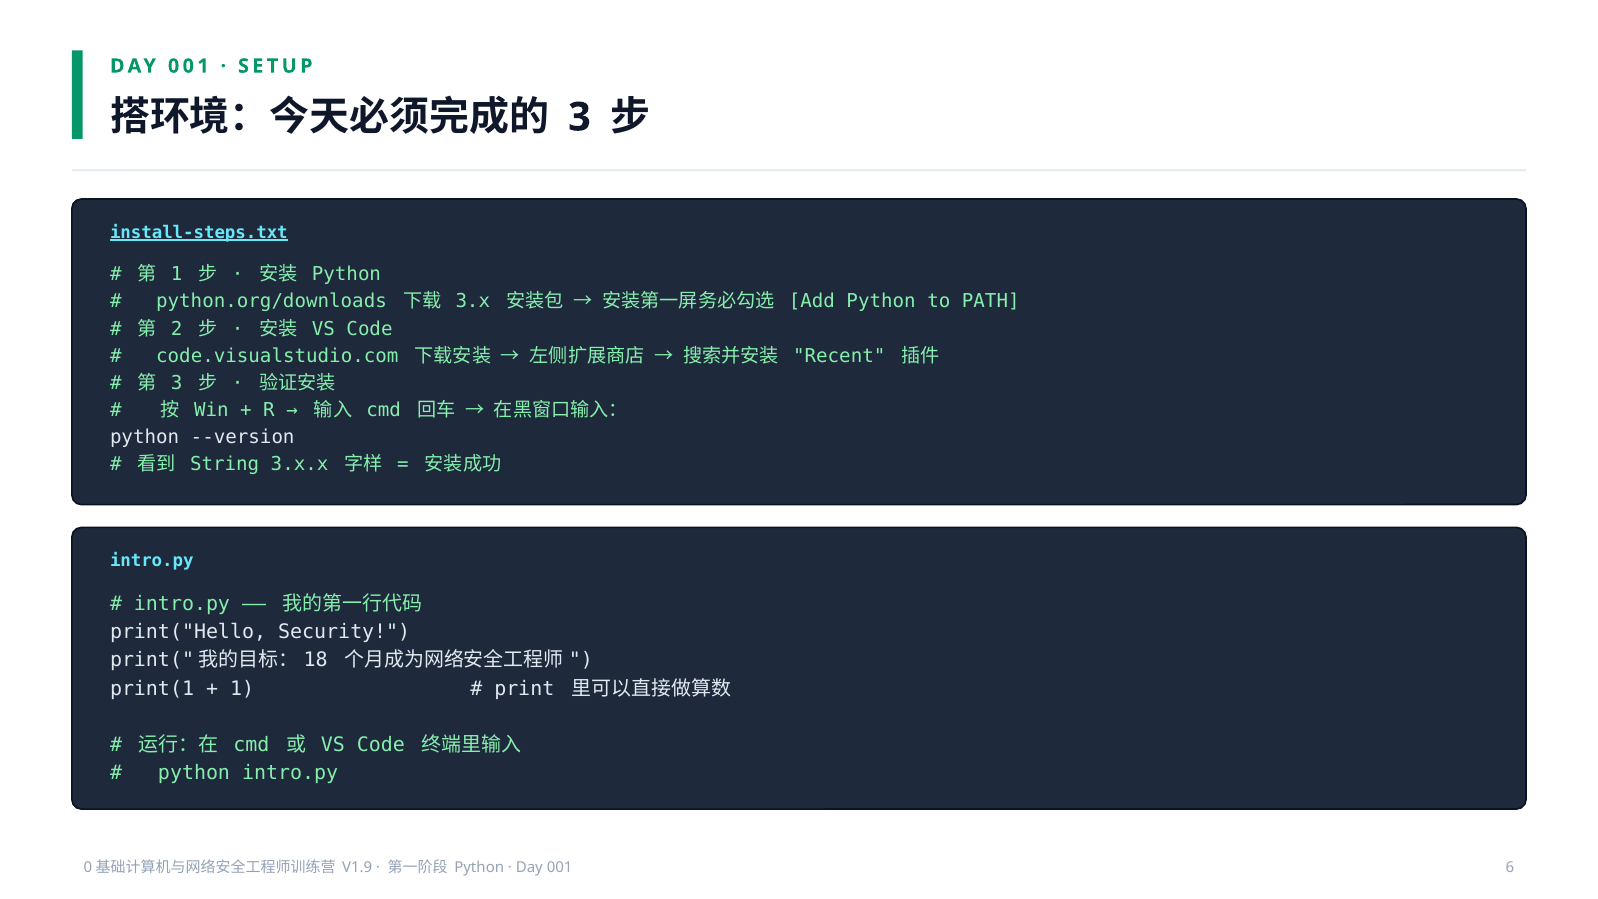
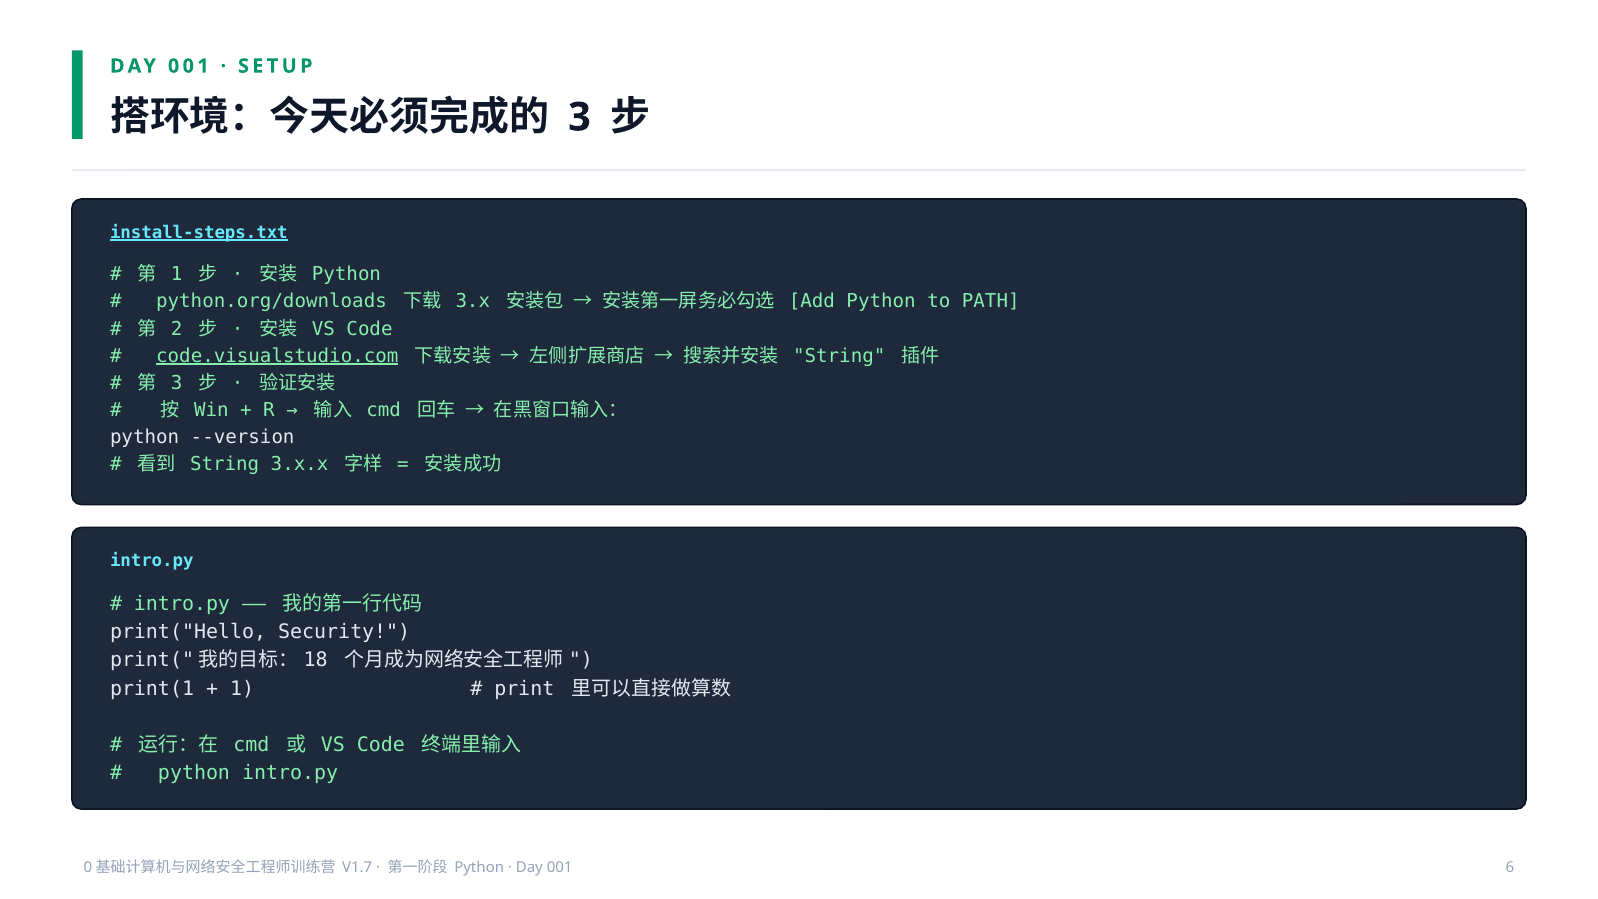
code.visualstudio.com underline: none -> present (277, 356)
Recent: Recent -> String (839, 356)
V1.9: V1.9 -> V1.7 (357, 868)
